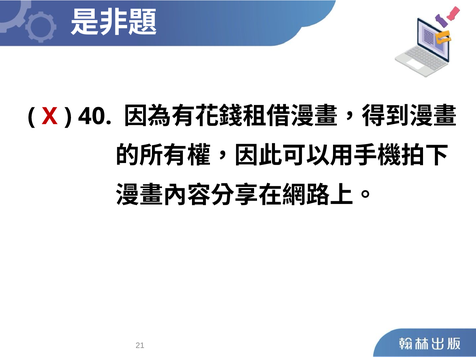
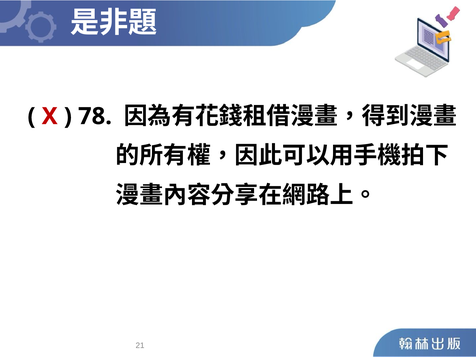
40: 40 -> 78 (95, 116)
